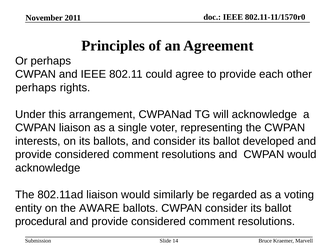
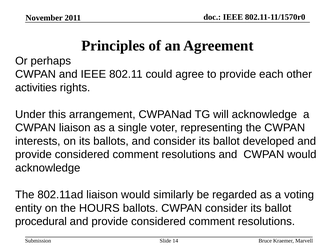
perhaps: perhaps -> activities (36, 88)
AWARE: AWARE -> HOURS (99, 208)
